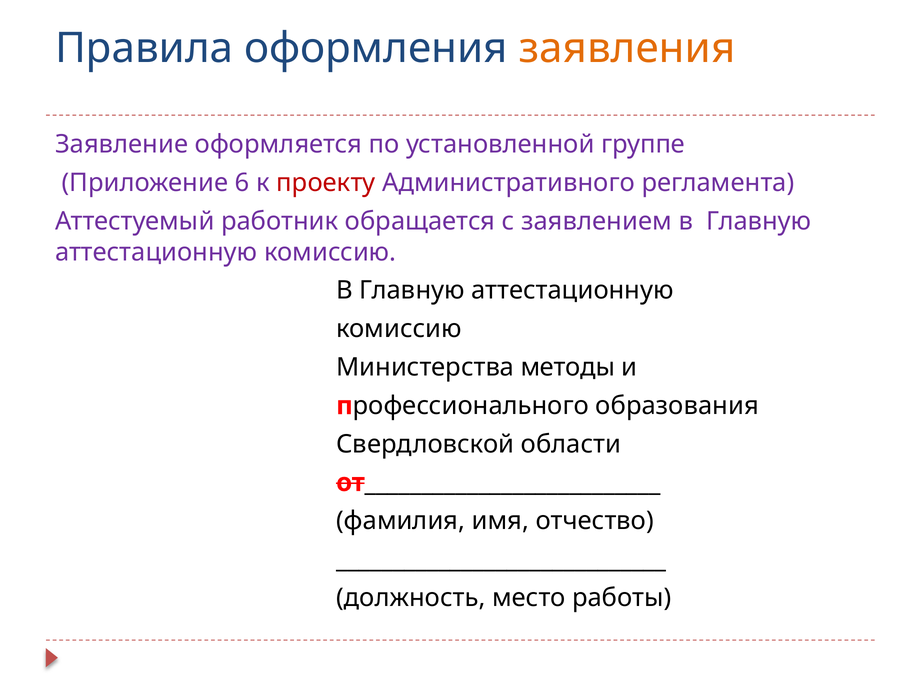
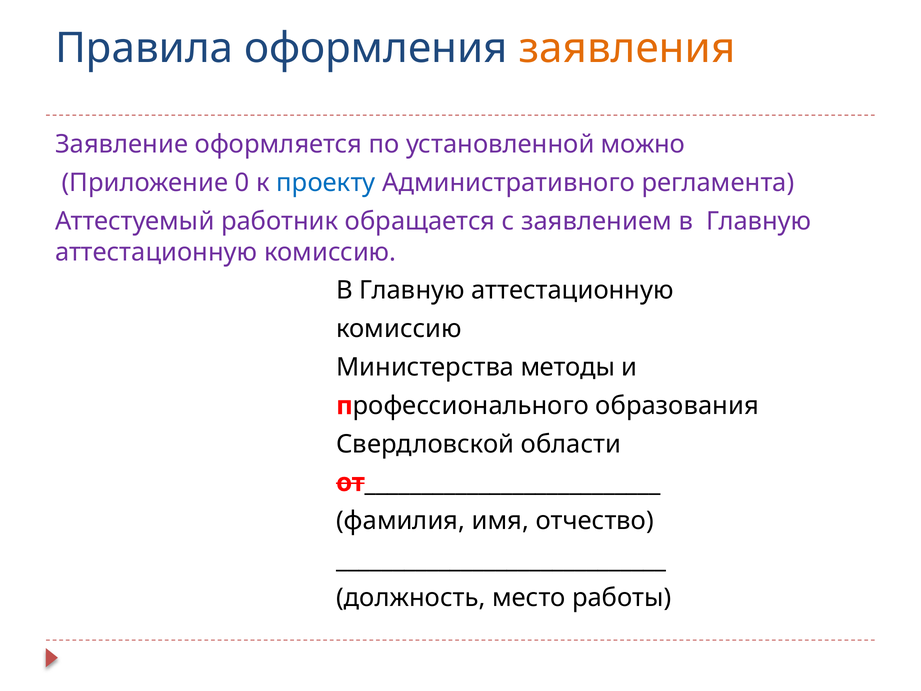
группе: группе -> можно (643, 144)
6: 6 -> 0 (242, 183)
проекту colour: red -> blue (326, 183)
